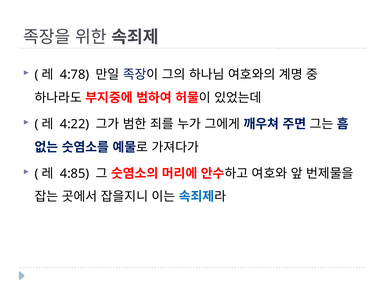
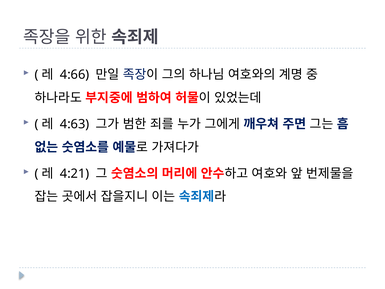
4:78: 4:78 -> 4:66 (75, 75)
4:22: 4:22 -> 4:63 (75, 124)
4:85: 4:85 -> 4:21 (75, 173)
